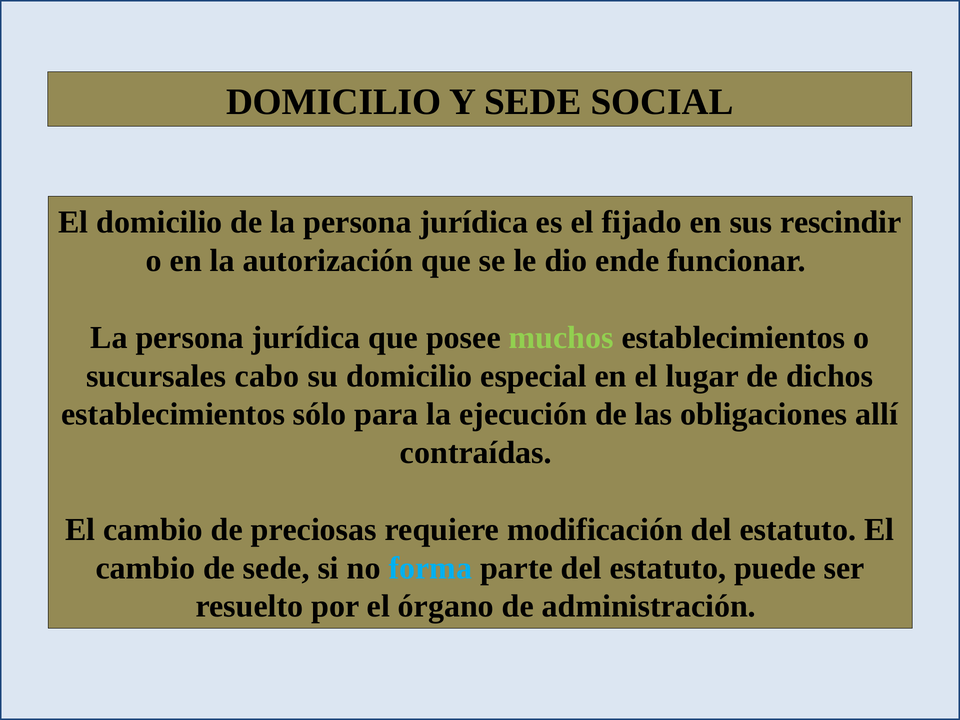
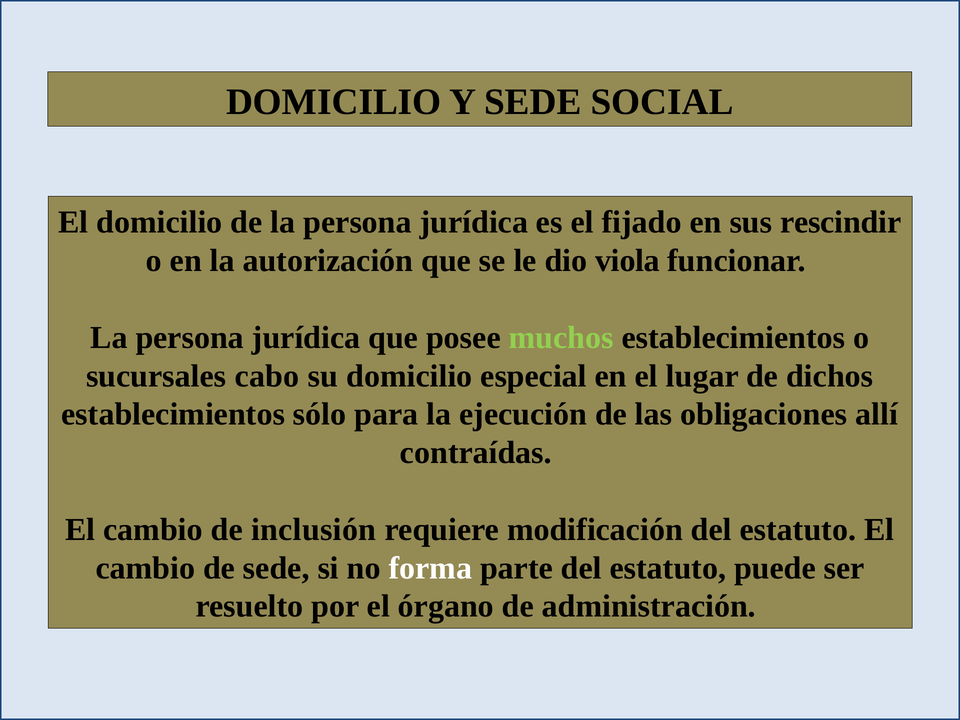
ende: ende -> viola (628, 261)
preciosas: preciosas -> inclusión (314, 530)
forma colour: light blue -> white (430, 568)
